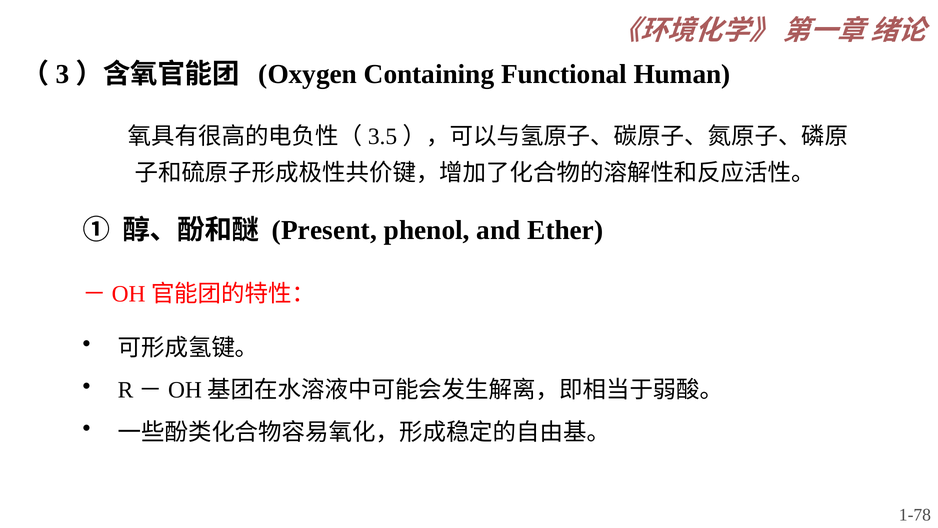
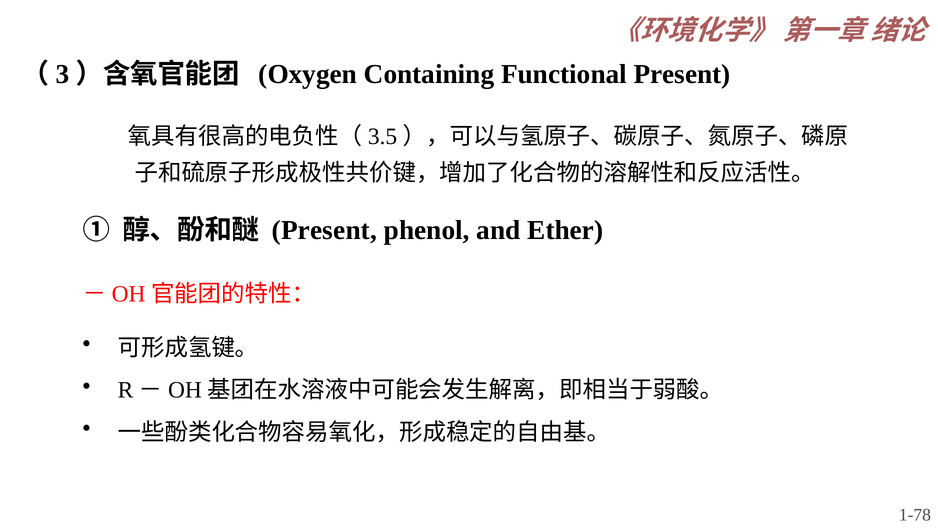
Functional Human: Human -> Present (682, 74)
